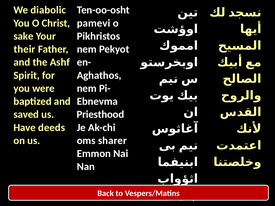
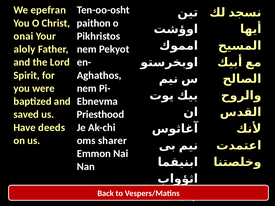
diabolic: diabolic -> epefran (48, 10)
pamevi: pamevi -> paithon (94, 23)
sake: sake -> onai (23, 36)
their: their -> aloly (25, 49)
Ashf: Ashf -> Lord (60, 62)
